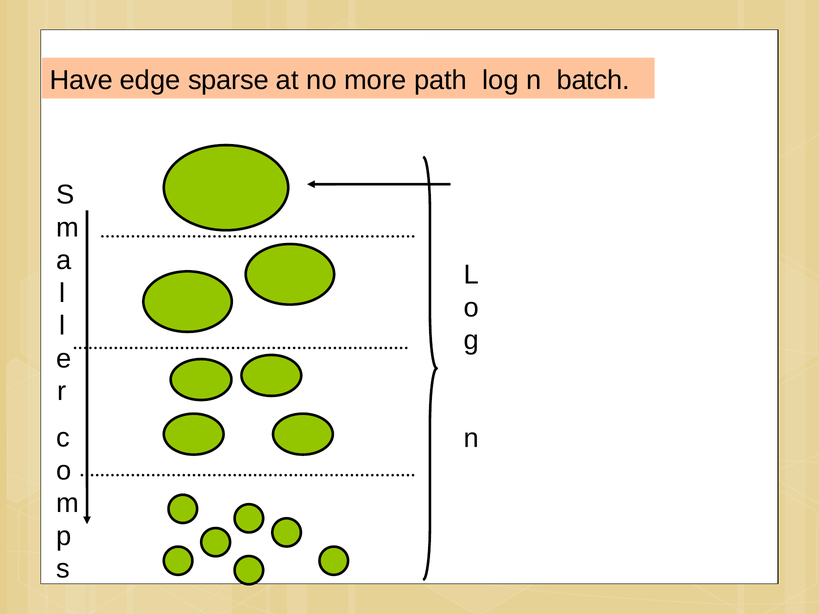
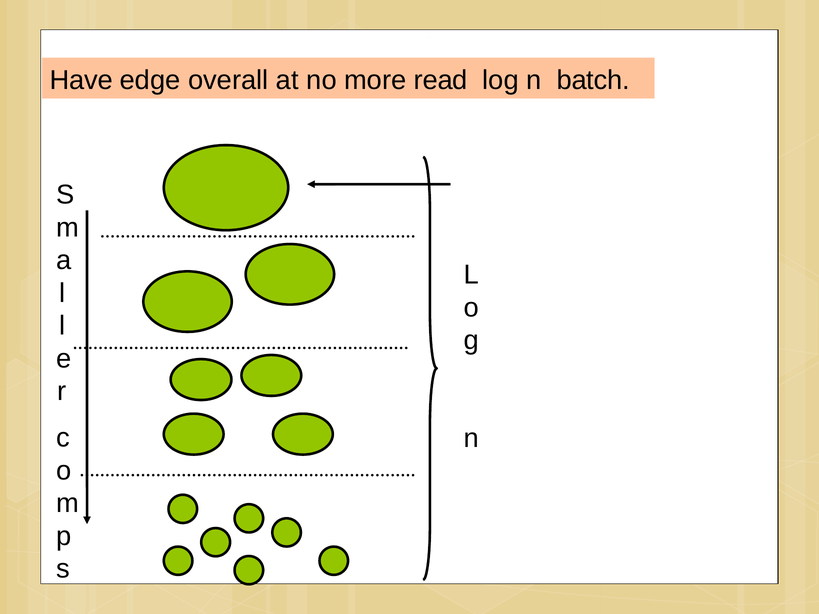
sparse: sparse -> overall (228, 80)
path: path -> read (441, 80)
